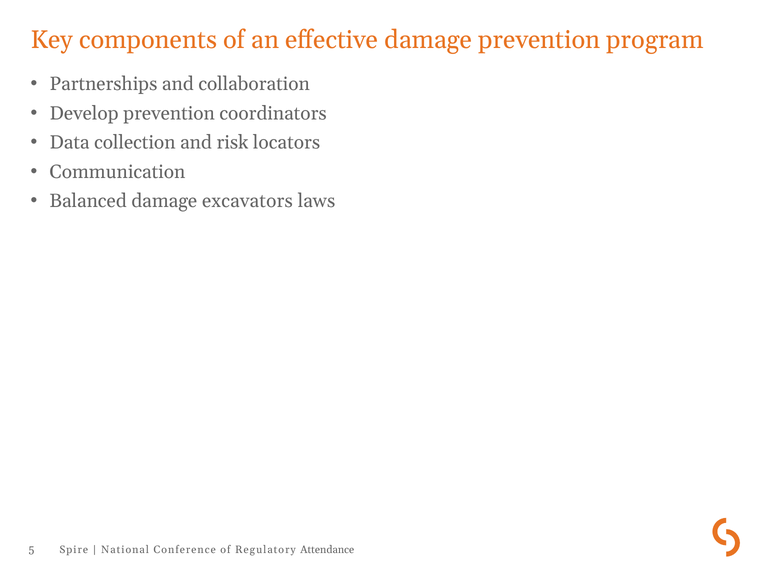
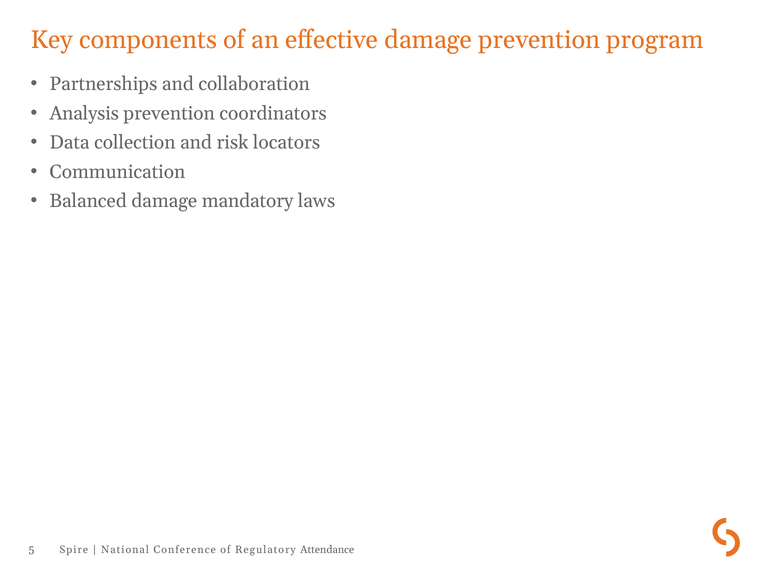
Develop: Develop -> Analysis (84, 113)
excavators: excavators -> mandatory (248, 201)
